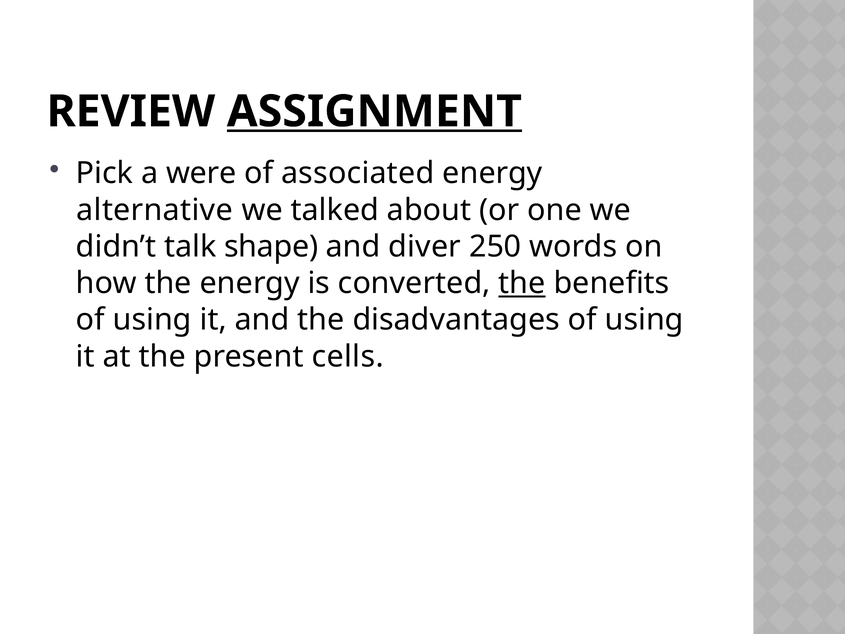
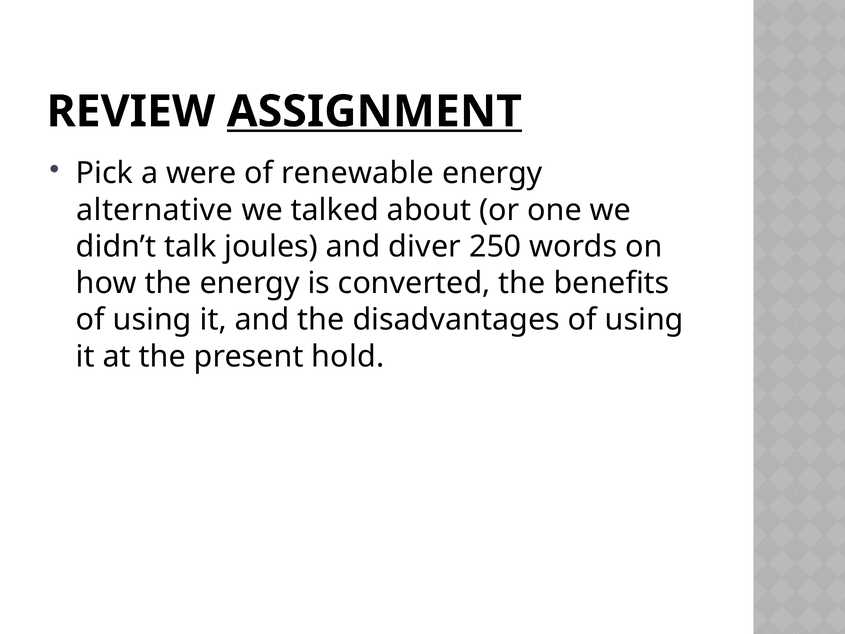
associated: associated -> renewable (358, 173)
shape: shape -> joules (271, 247)
the underline: present -> none (522, 283)
cells: cells -> hold (348, 356)
